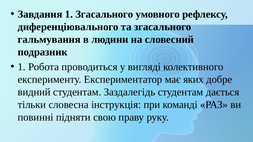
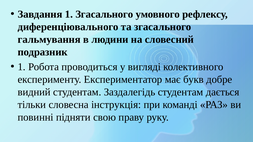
яких: яких -> букв (193, 80)
